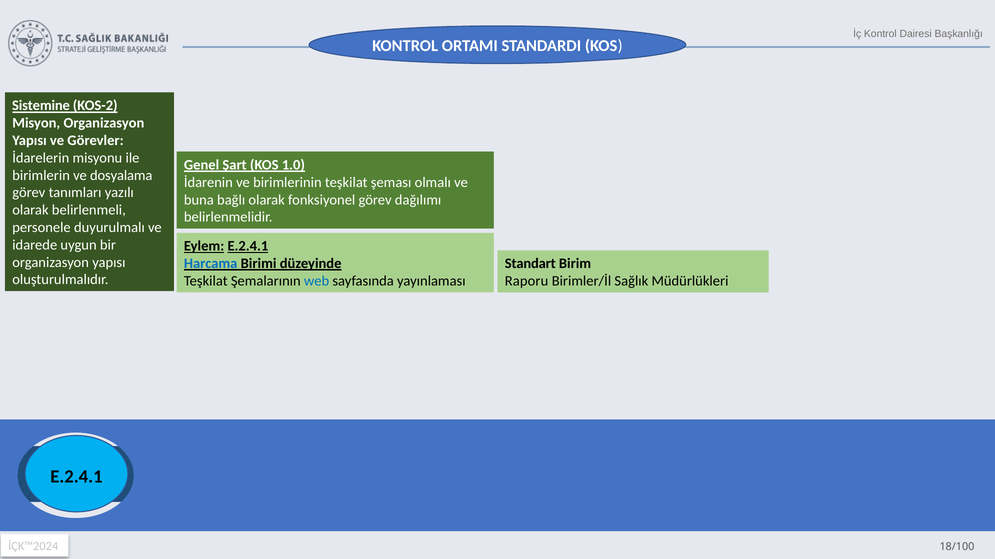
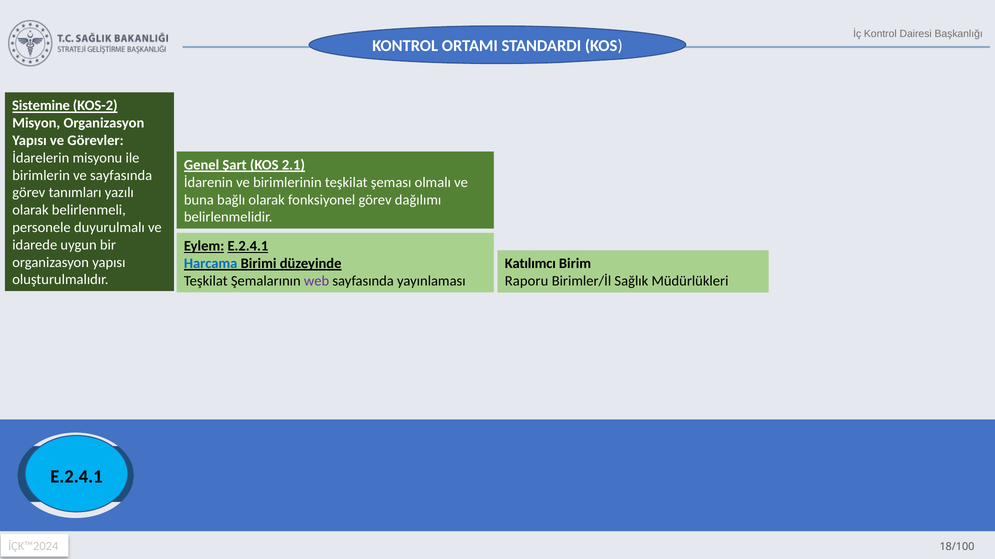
1.0: 1.0 -> 2.1 (293, 165)
ve dosyalama: dosyalama -> sayfasında (121, 176)
Standart: Standart -> Katılımcı (530, 264)
web colour: blue -> purple (317, 281)
